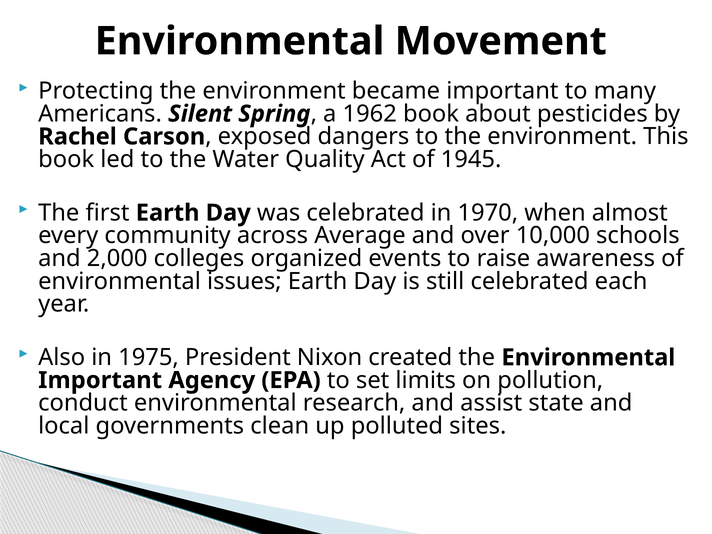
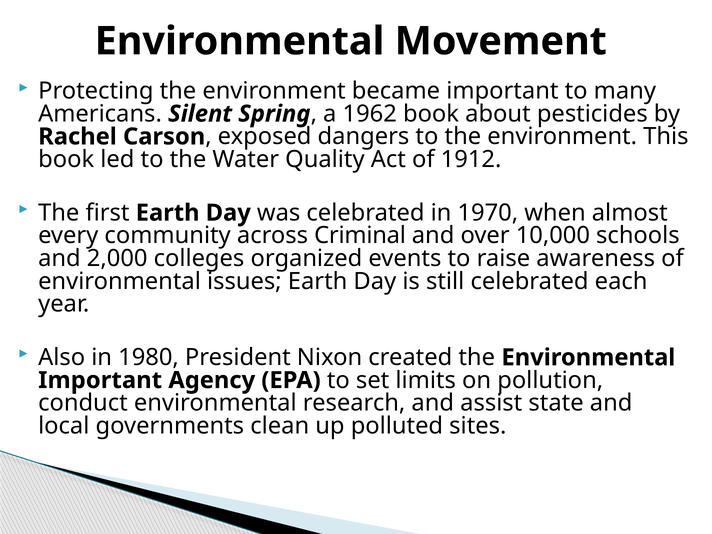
1945: 1945 -> 1912 (471, 159)
Average: Average -> Criminal (360, 236)
1975: 1975 -> 1980 (149, 357)
